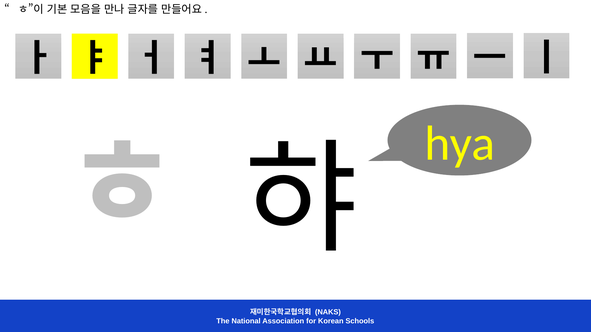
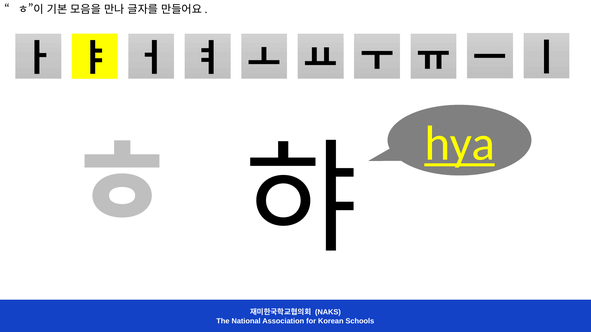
hya underline: none -> present (460, 144)
